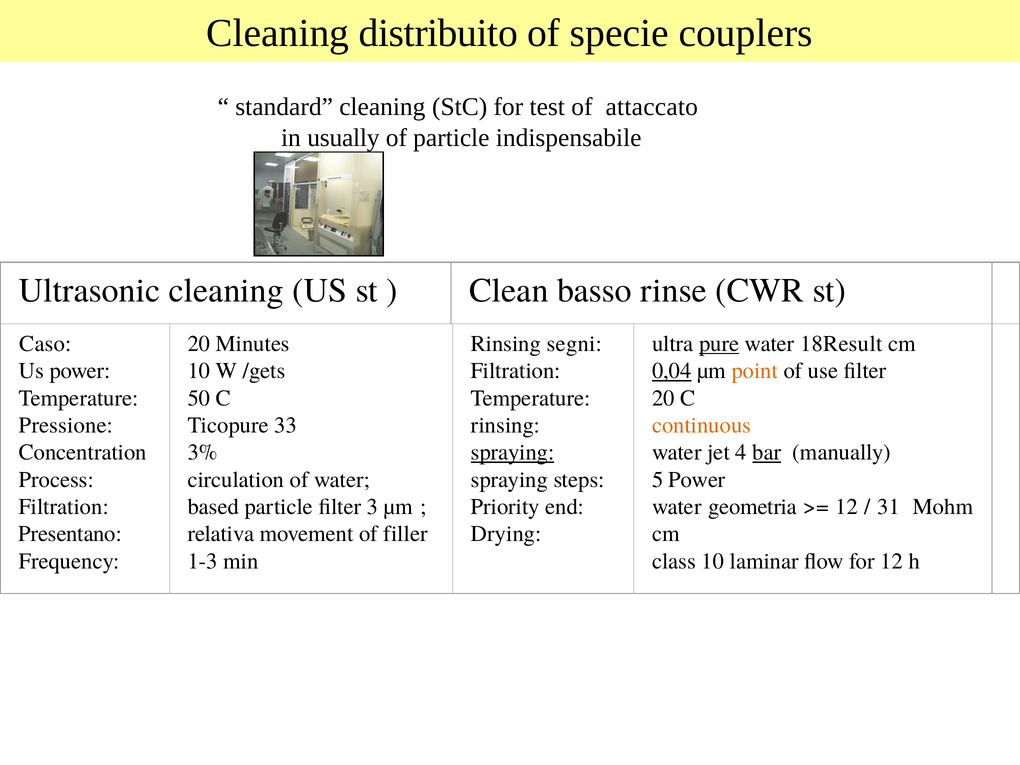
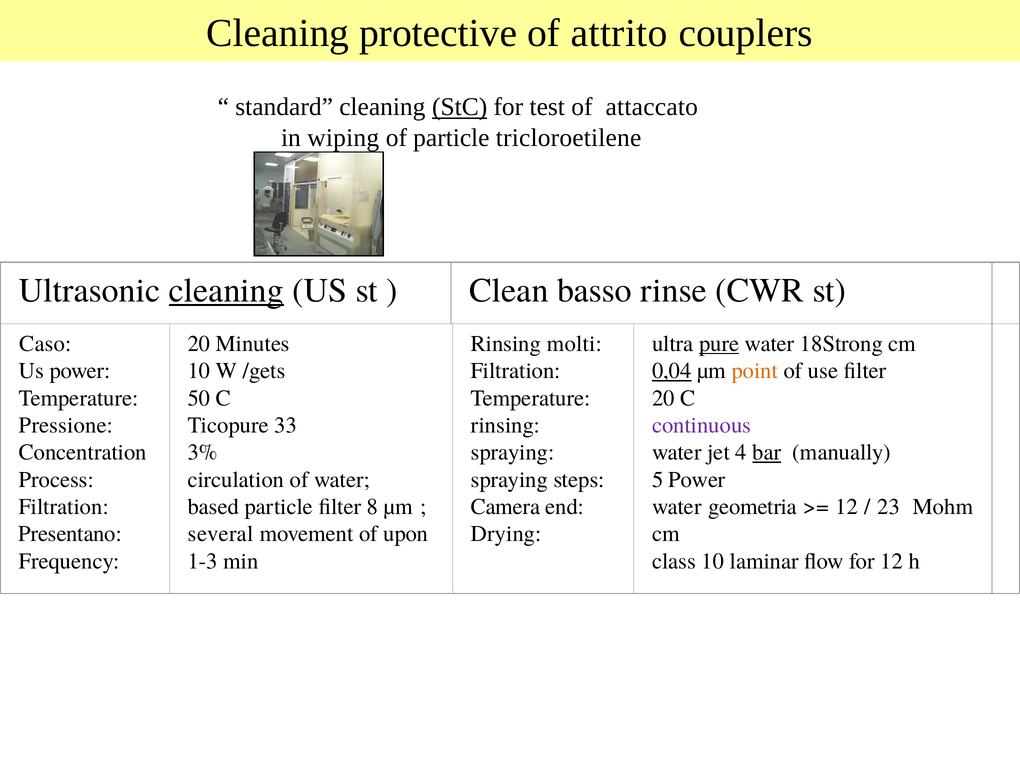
distribuito: distribuito -> protective (438, 33)
specie: specie -> attrito (619, 33)
StC underline: none -> present (460, 107)
usually: usually -> wiping (343, 138)
indispensabile: indispensabile -> tricloroetilene (569, 138)
cleaning underline: none -> present (226, 290)
segni: segni -> molti (574, 344)
18Result: 18Result -> 18Strong (841, 344)
continuous colour: orange -> purple (702, 425)
spraying underline: present -> none (513, 452)
3: 3 -> 8 (373, 507)
Priority: Priority -> Camera (505, 507)
31: 31 -> 23 (889, 507)
relativa: relativa -> several (221, 534)
filler: filler -> upon (406, 534)
